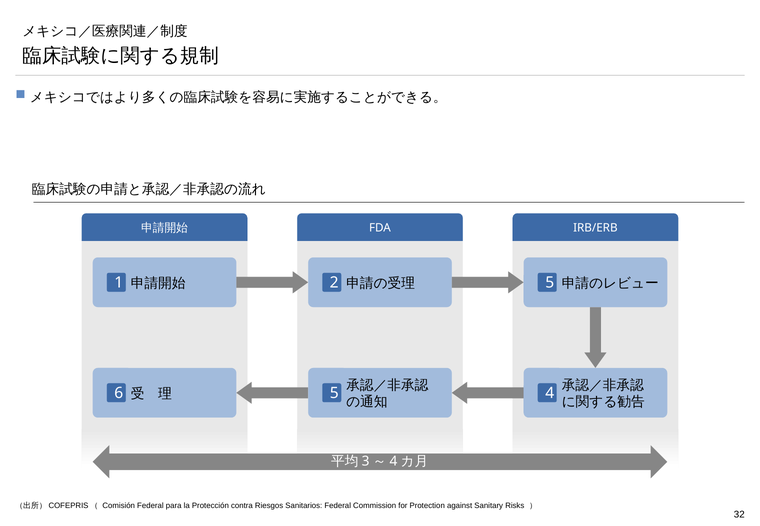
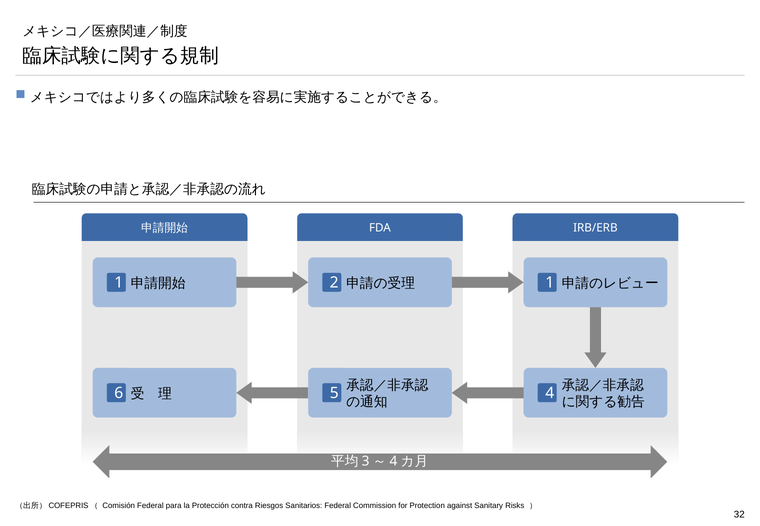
2 5: 5 -> 1 (550, 283)
